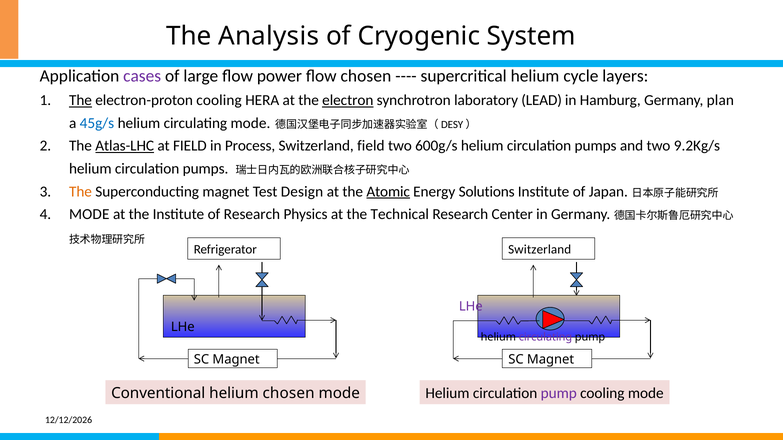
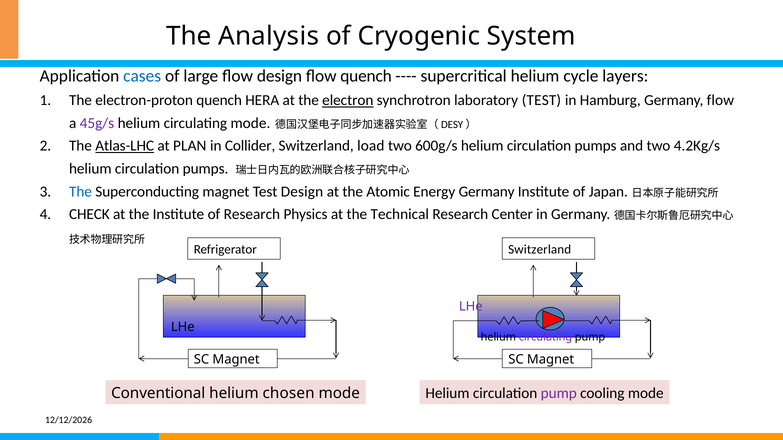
cases colour: purple -> blue (142, 76)
flow power: power -> design (279, 76)
flow chosen: chosen -> quench (366, 76)
The underline: present -> none (80, 100)
electron-proton cooling: cooling -> quench (219, 100)
laboratory LEAD: LEAD -> TEST (541, 100)
Germany plan: plan -> flow (720, 100)
45g/s colour: blue -> purple (97, 123)
at FIELD: FIELD -> PLAN (190, 146)
Process: Process -> Collider (250, 146)
Switzerland field: field -> load (371, 146)
9.2Kg/s: 9.2Kg/s -> 4.2Kg/s (697, 146)
The colour: orange -> blue (80, 192)
Atomic underline: present -> none (388, 192)
Energy Solutions: Solutions -> Germany (487, 192)
MODE: MODE -> CHECK (89, 215)
